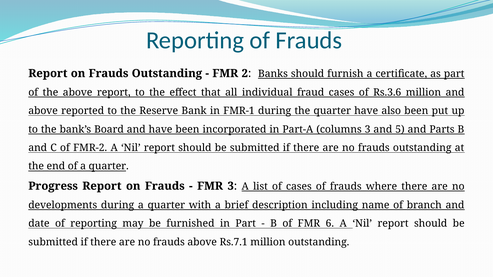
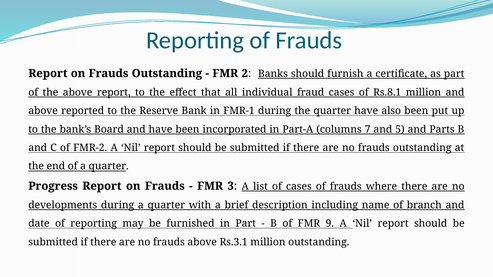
Rs.3.6: Rs.3.6 -> Rs.8.1 (387, 92)
columns 3: 3 -> 7 (368, 129)
6: 6 -> 9 (330, 224)
Rs.7.1: Rs.7.1 -> Rs.3.1 (234, 242)
